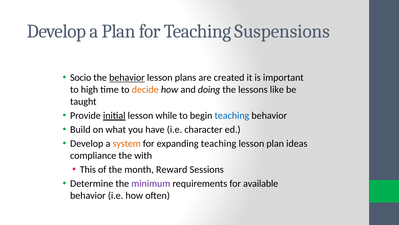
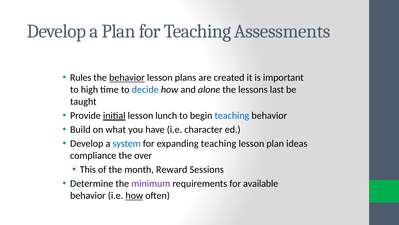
Suspensions: Suspensions -> Assessments (282, 31)
Socio: Socio -> Rules (81, 77)
decide colour: orange -> blue (145, 89)
doing: doing -> alone (209, 89)
like: like -> last (277, 89)
while: while -> lunch (166, 115)
system colour: orange -> blue (127, 143)
with: with -> over (143, 155)
how underline: none -> present (134, 195)
